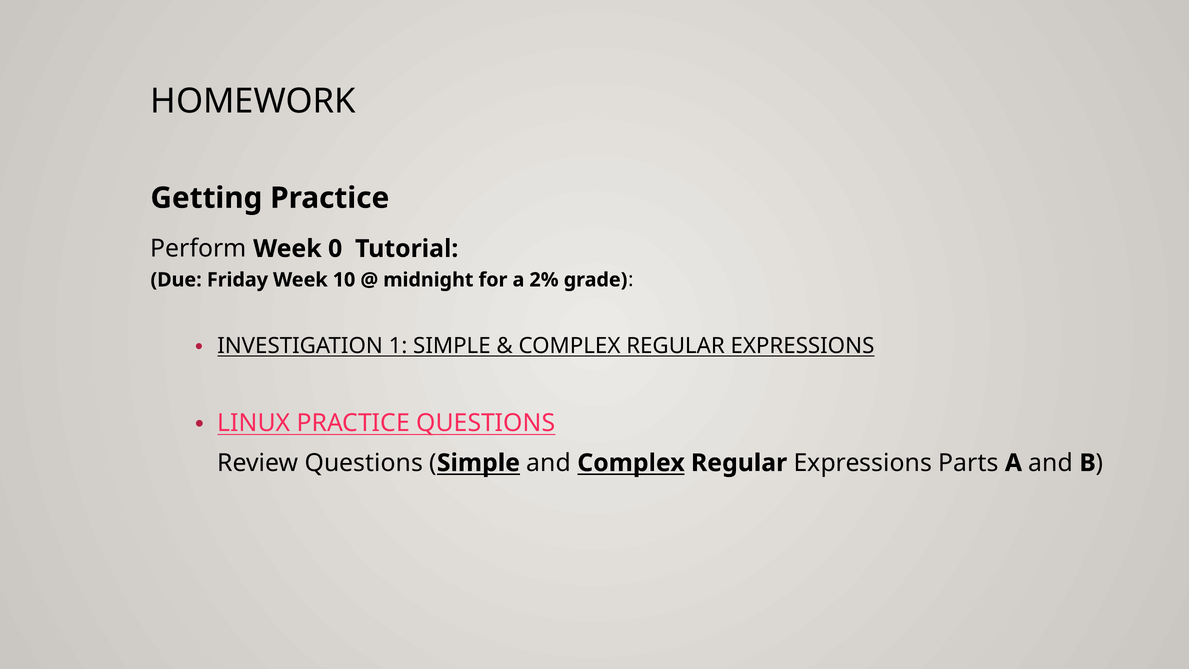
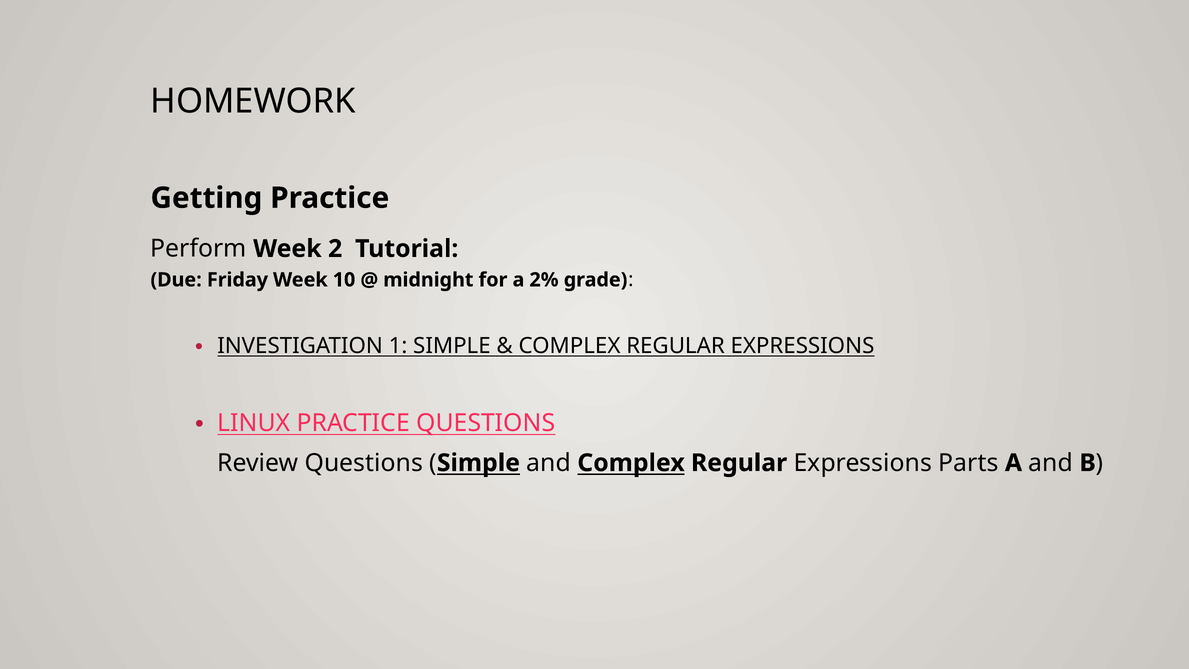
0: 0 -> 2 (335, 249)
